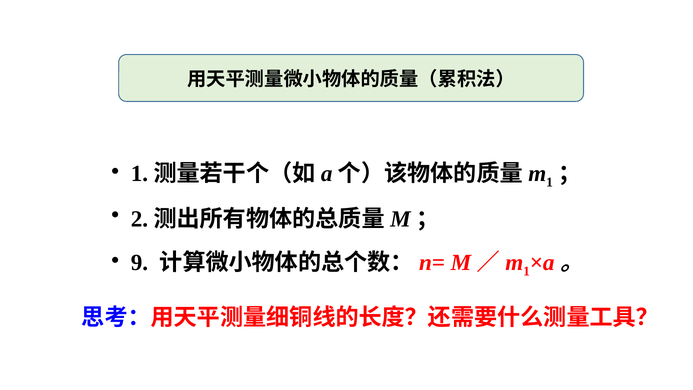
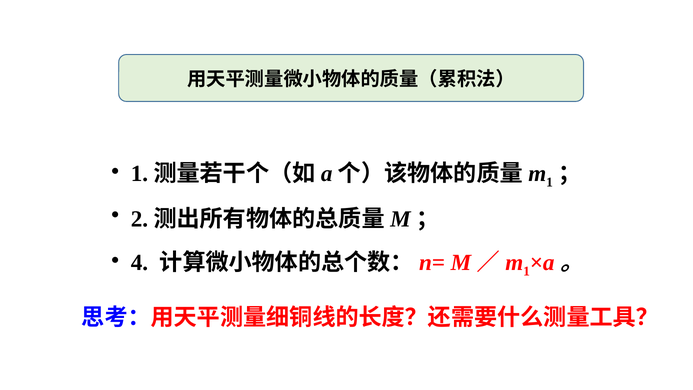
9: 9 -> 4 (139, 262)
